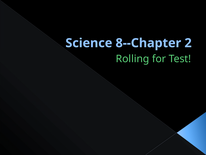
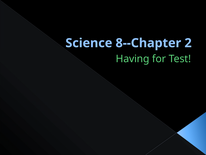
Rolling: Rolling -> Having (133, 59)
